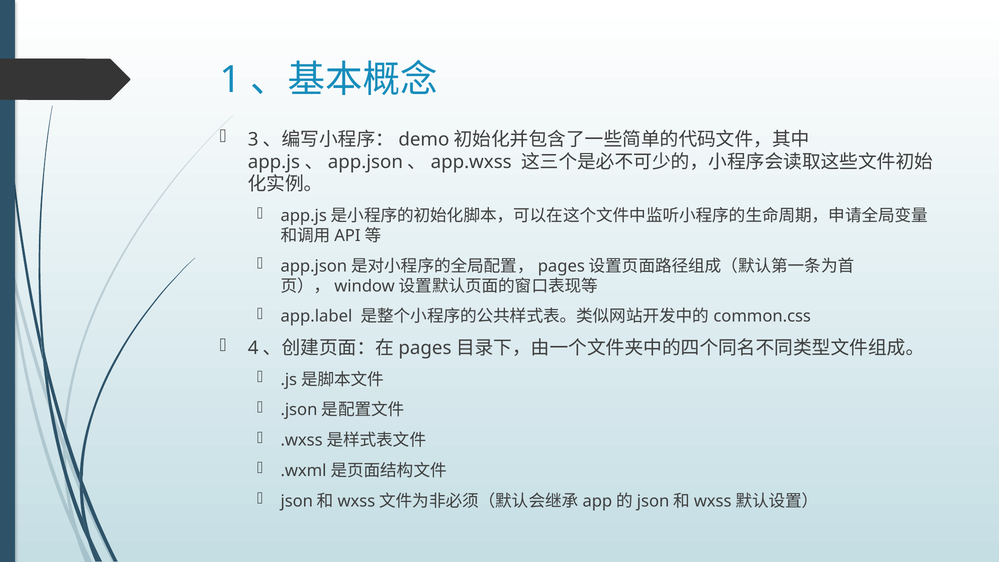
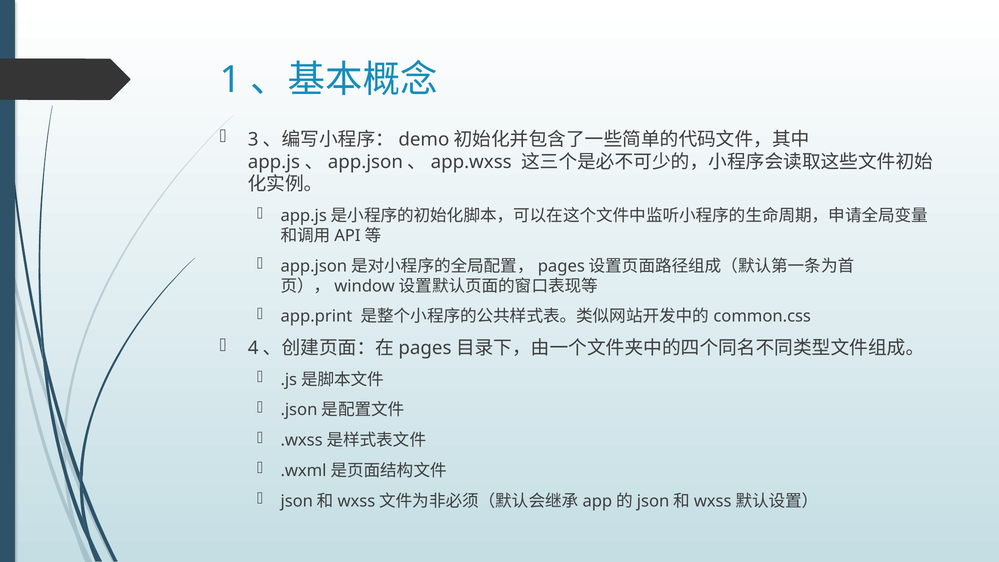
app.label: app.label -> app.print (316, 316)
